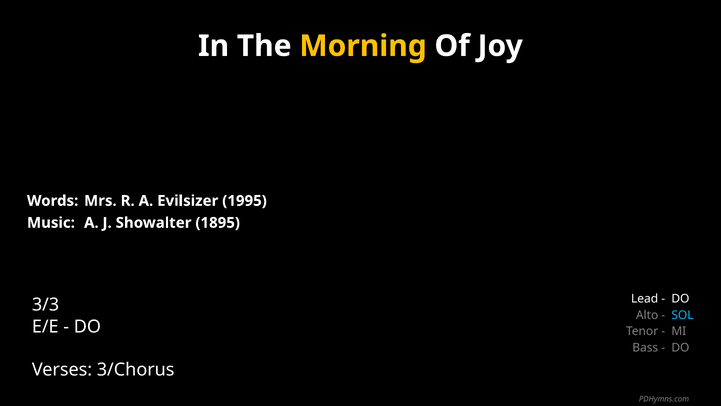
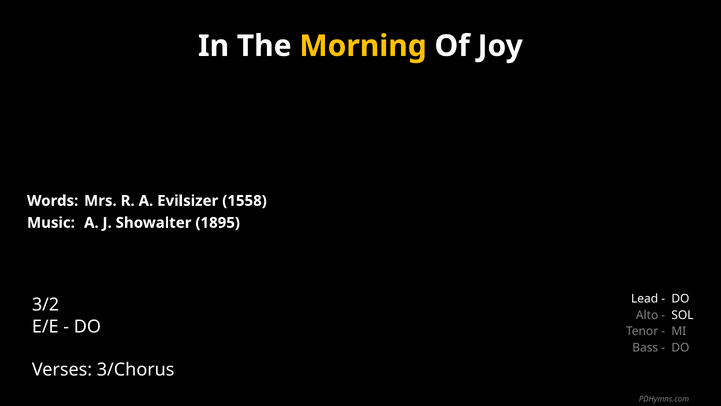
1995: 1995 -> 1558 (245, 201)
3/3: 3/3 -> 3/2 (46, 305)
SOL colour: light blue -> white (682, 315)
